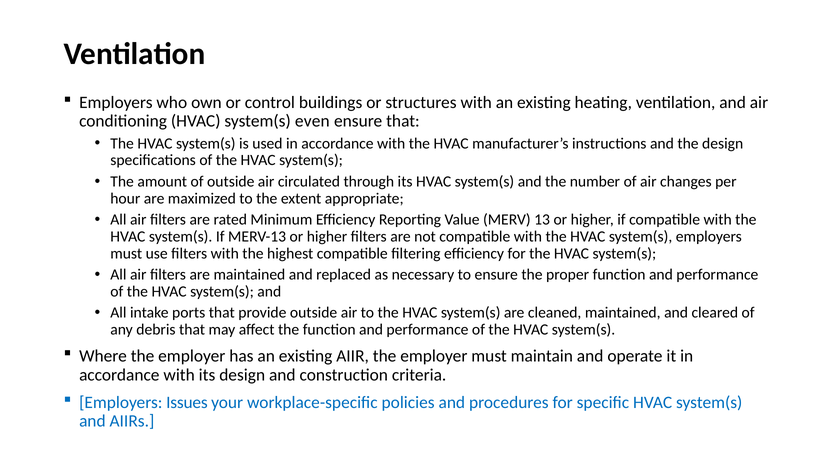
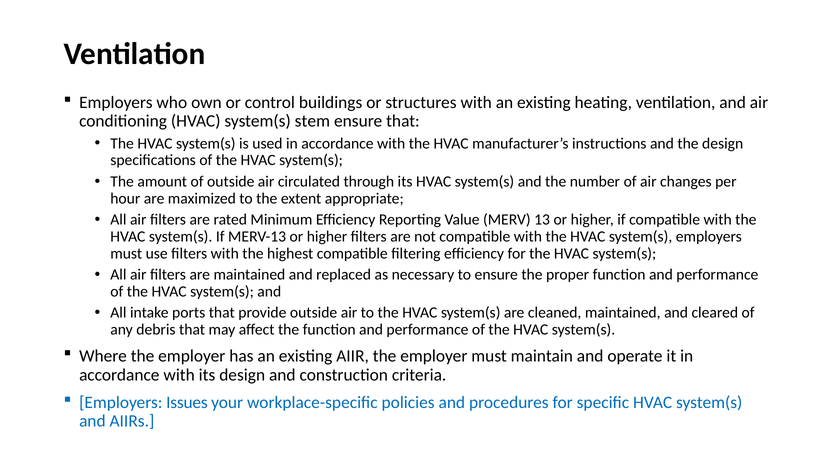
even: even -> stem (312, 121)
